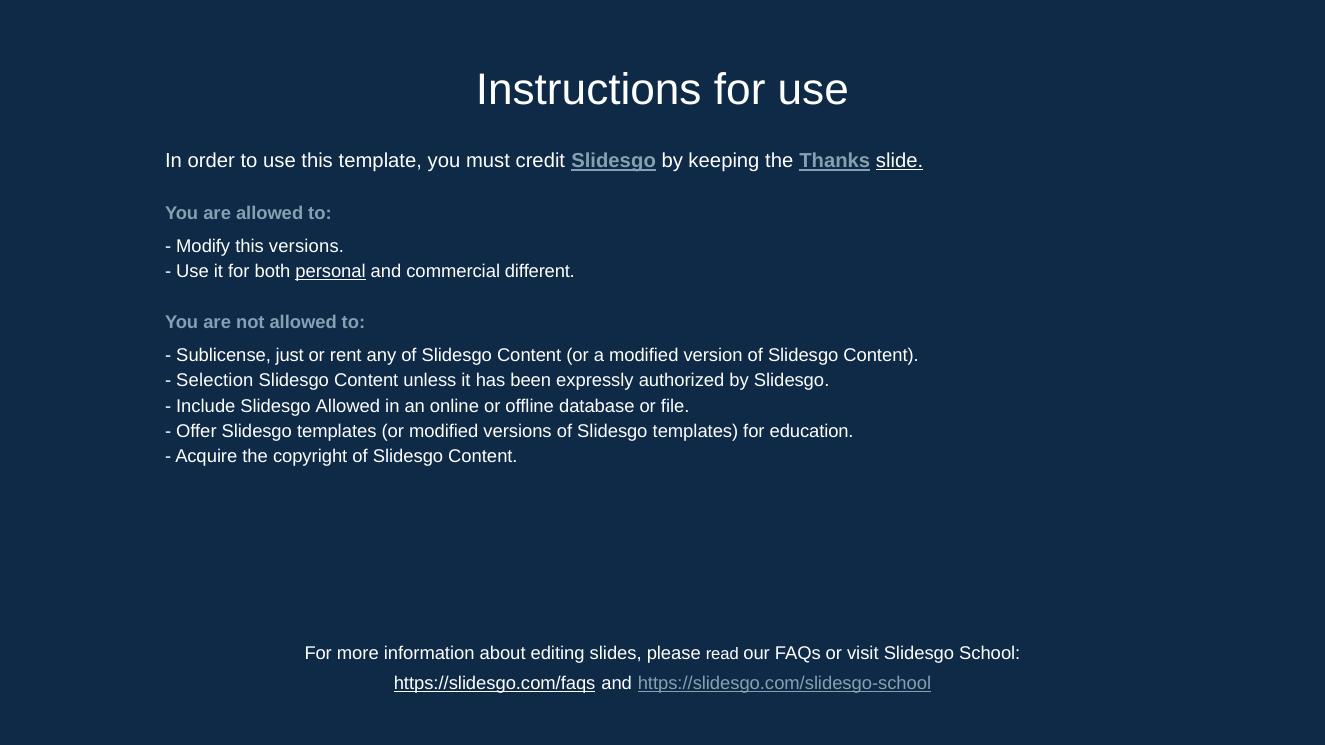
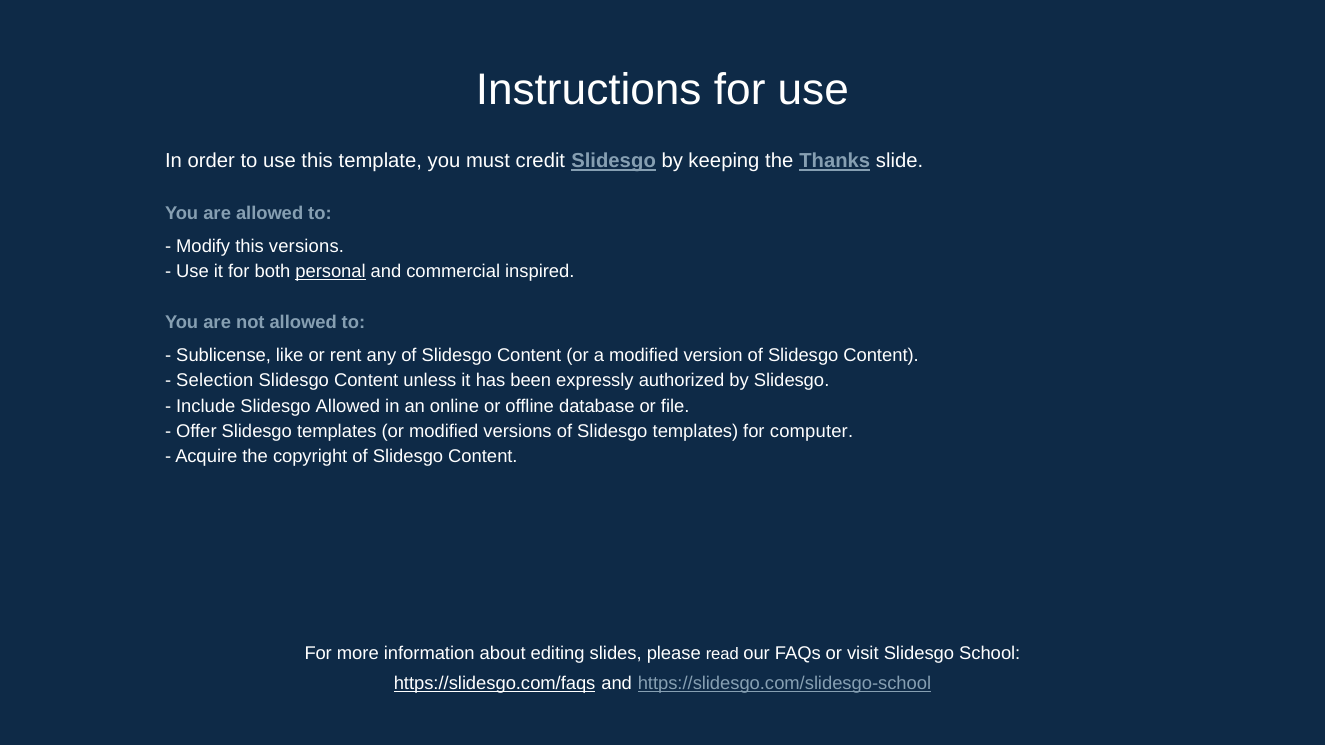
slide underline: present -> none (900, 161)
different: different -> inspired (540, 272)
just: just -> like (290, 355)
education: education -> computer (812, 432)
